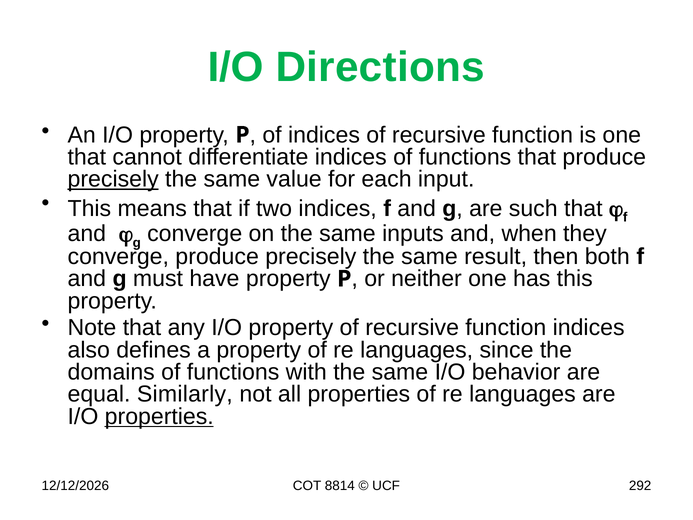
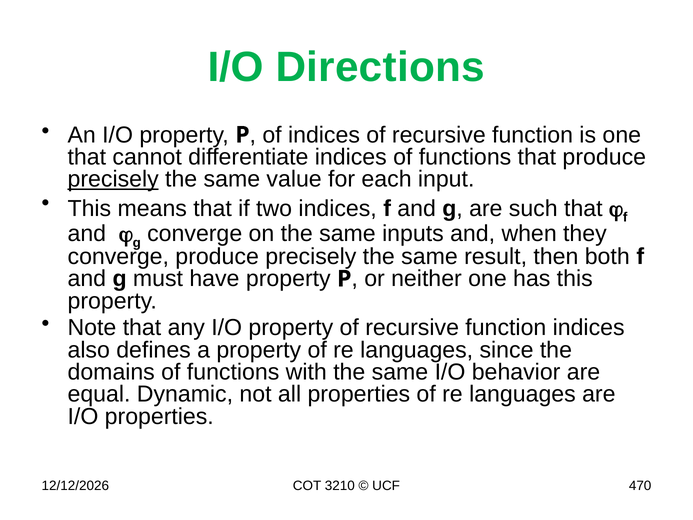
Similarly: Similarly -> Dynamic (185, 394)
properties underline: present -> none (159, 416)
8814: 8814 -> 3210 (340, 486)
292: 292 -> 470 (640, 486)
